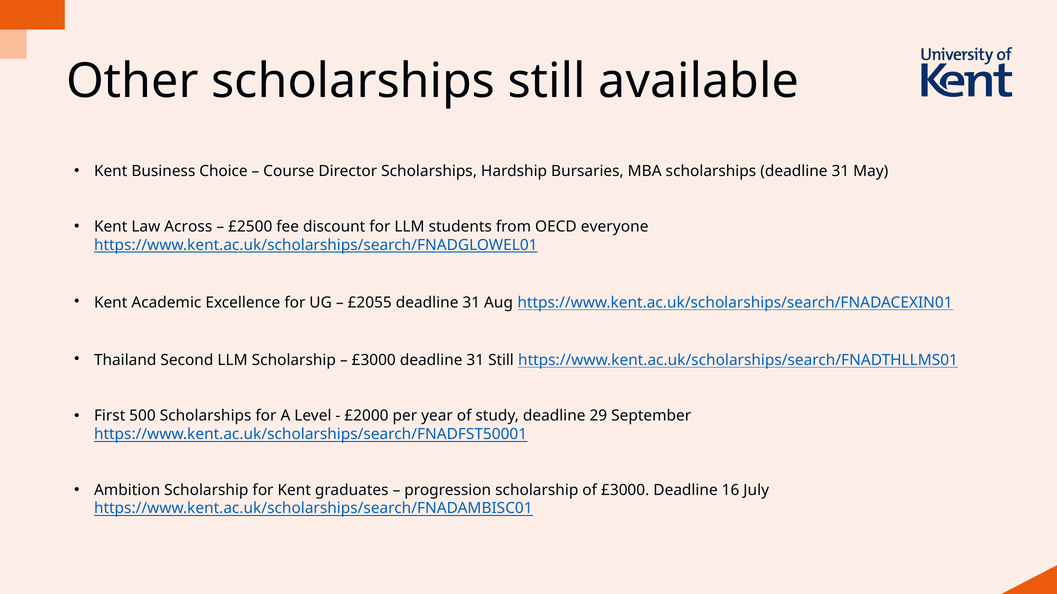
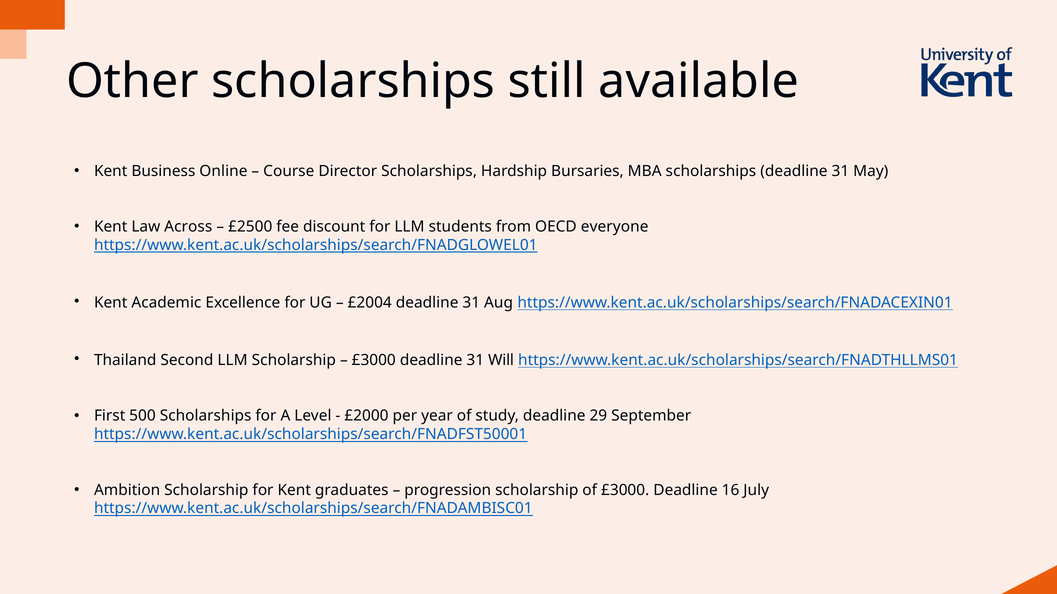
Choice: Choice -> Online (223, 171)
£2055: £2055 -> £2004 (370, 303)
31 Still: Still -> Will (501, 360)
